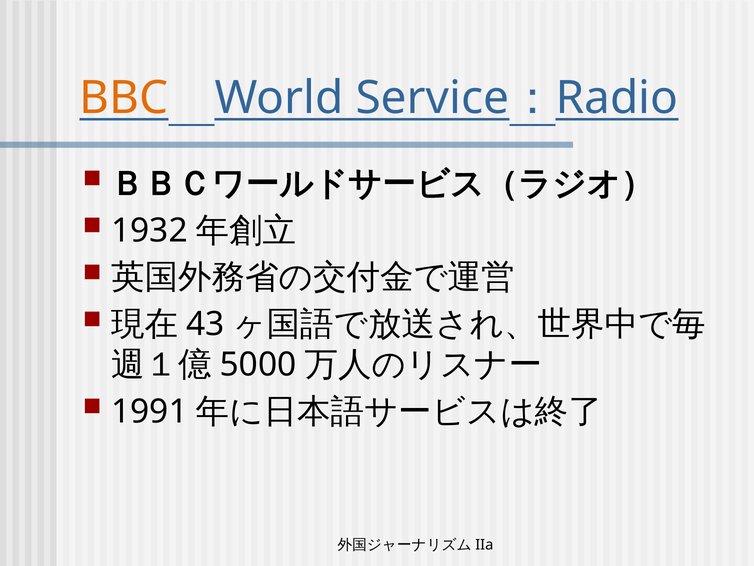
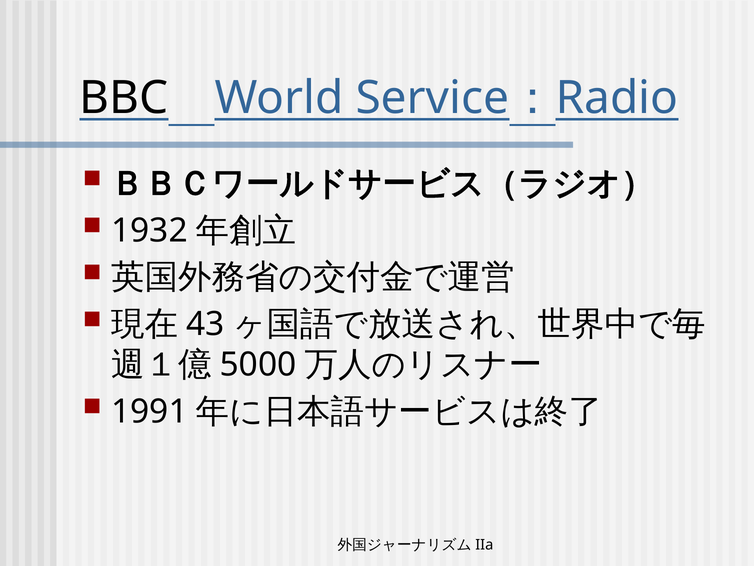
BBC colour: orange -> black (124, 98)
